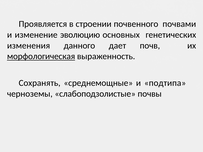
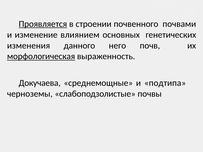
Проявляется underline: none -> present (43, 24)
эволюцию: эволюцию -> влиянием (80, 35)
дает: дает -> него (117, 46)
Сохранять: Сохранять -> Докучаева (40, 83)
